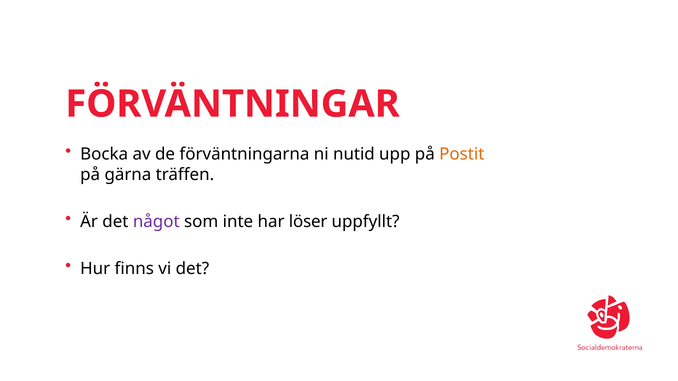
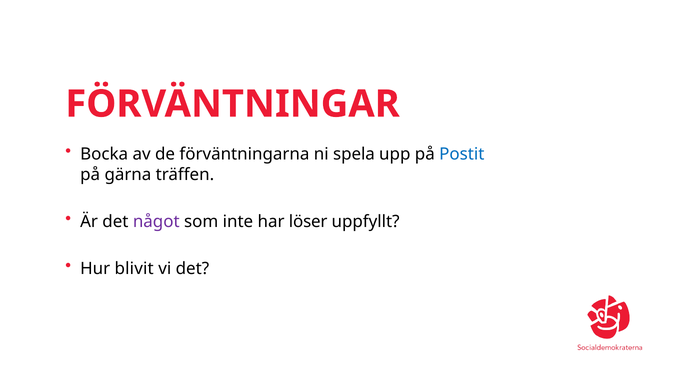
nutid: nutid -> spela (354, 154)
Postit colour: orange -> blue (462, 154)
finns: finns -> blivit (134, 269)
